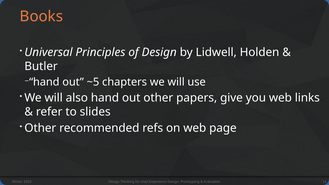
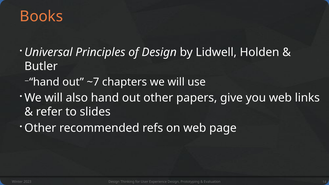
~5: ~5 -> ~7 (93, 82)
